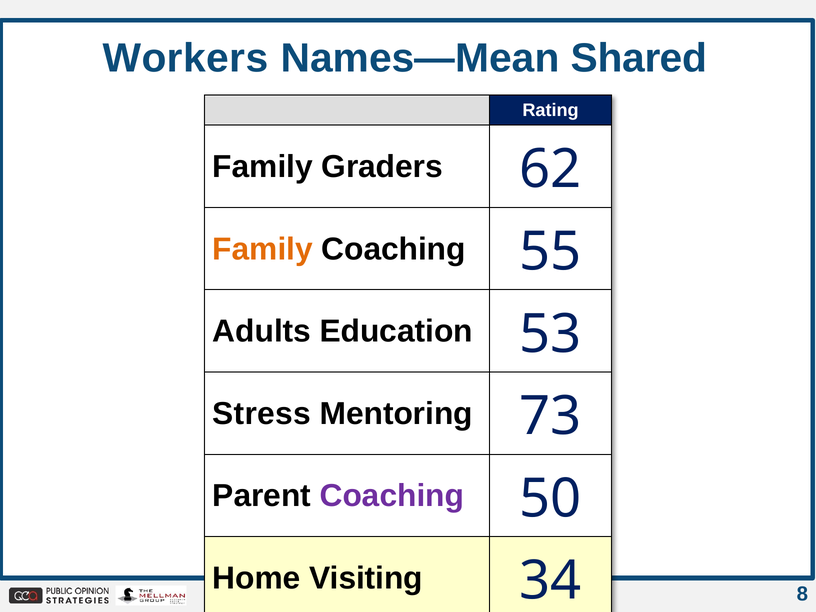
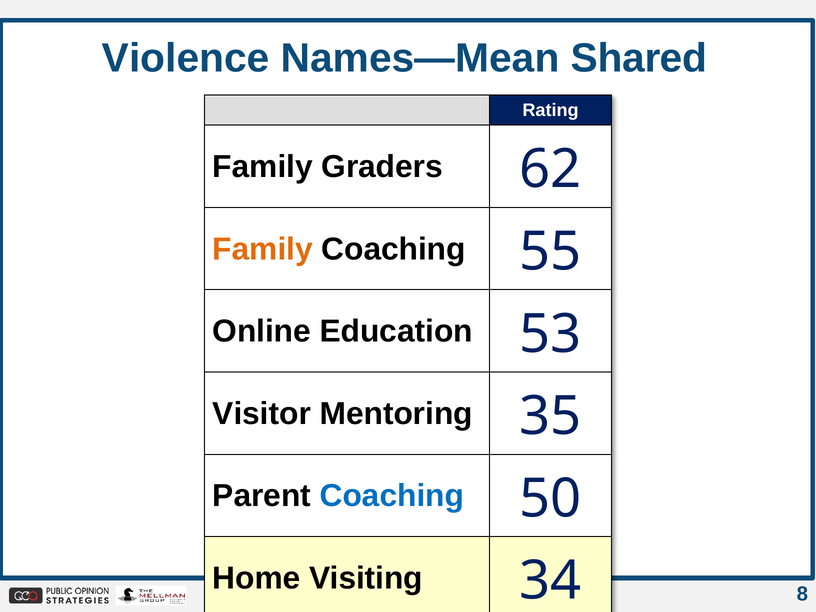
Workers: Workers -> Violence (186, 58)
Adults: Adults -> Online (262, 331)
Stress: Stress -> Visitor (262, 414)
73: 73 -> 35 (550, 416)
Coaching colour: purple -> blue (392, 496)
